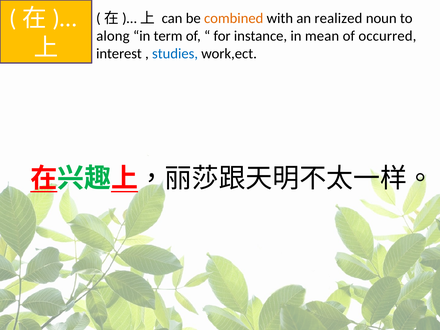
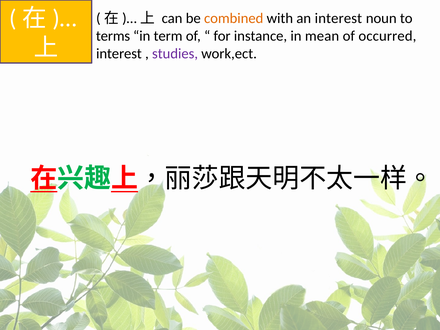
an realized: realized -> interest (338, 18)
along: along -> terms (113, 36)
studies colour: blue -> purple (175, 54)
